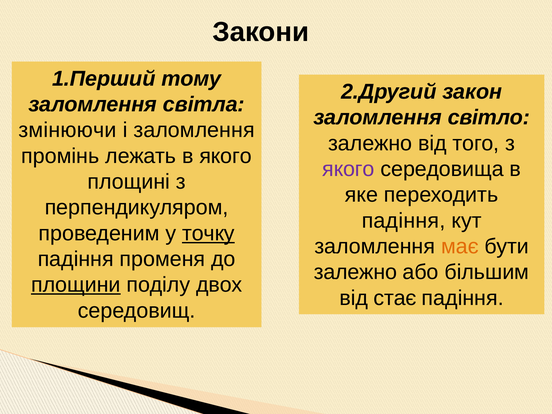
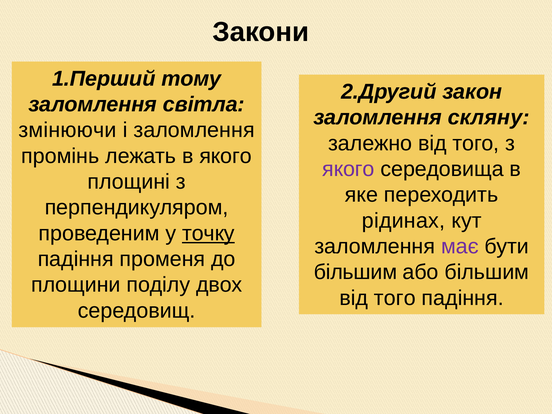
світло: світло -> скляну (489, 118)
падіння: падіння -> рідинах (403, 221)
має colour: orange -> purple (460, 246)
залежно: залежно -> більшим (355, 272)
площини underline: present -> none (76, 285)
стає: стає -> того (395, 298)
